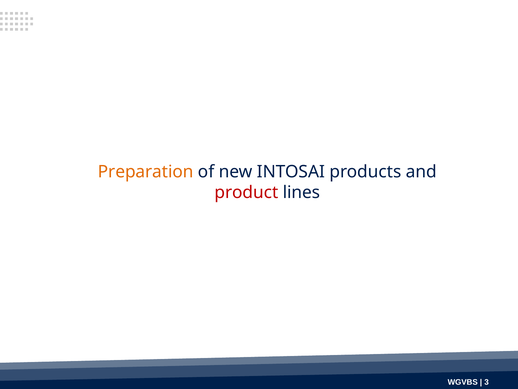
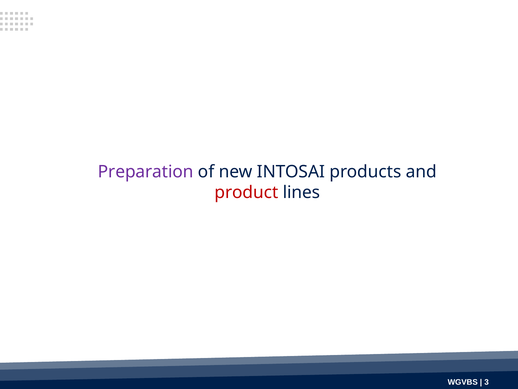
Preparation colour: orange -> purple (146, 172)
